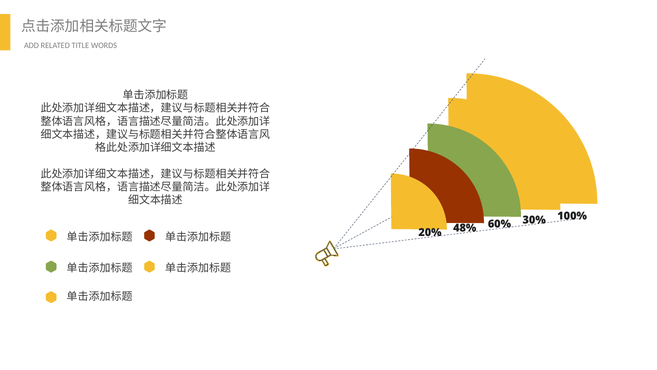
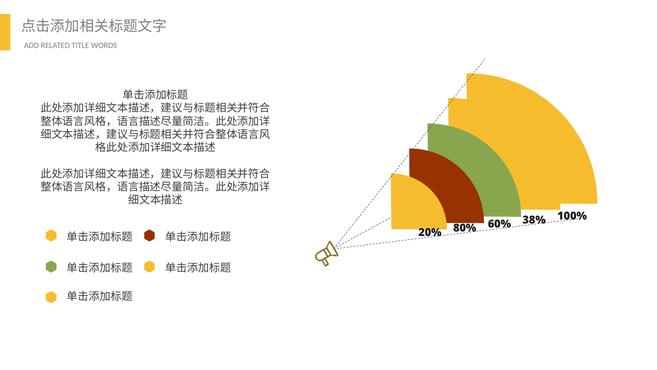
48%: 48% -> 80% (465, 228)
30%: 30% -> 38% (534, 220)
